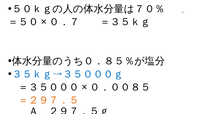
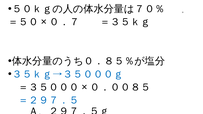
＝２９７．５ colour: orange -> blue (49, 100)
